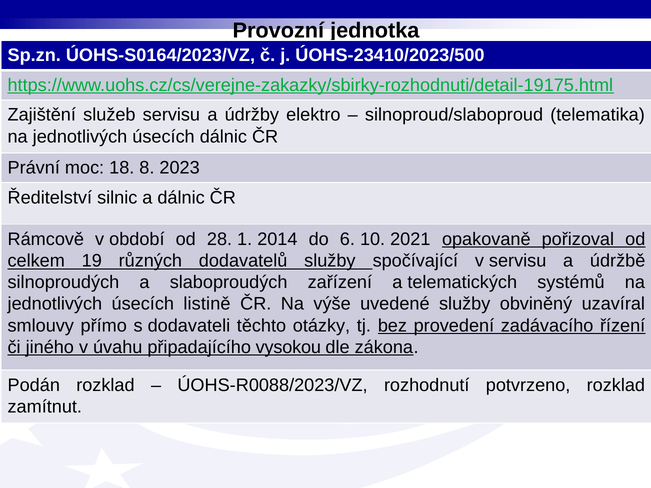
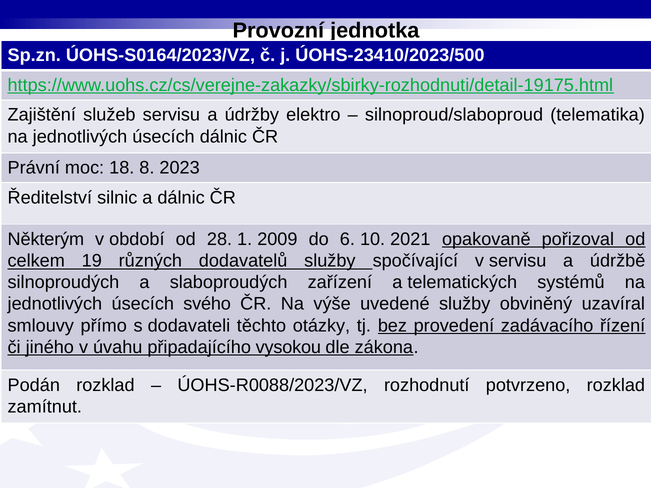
Rámcově: Rámcově -> Některým (46, 239)
2014: 2014 -> 2009 (277, 239)
listině: listině -> svého (207, 304)
